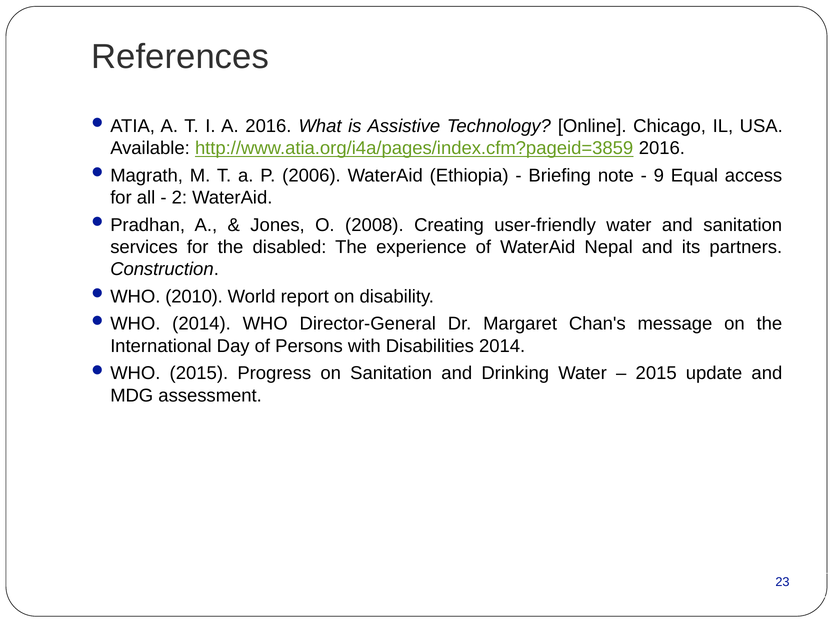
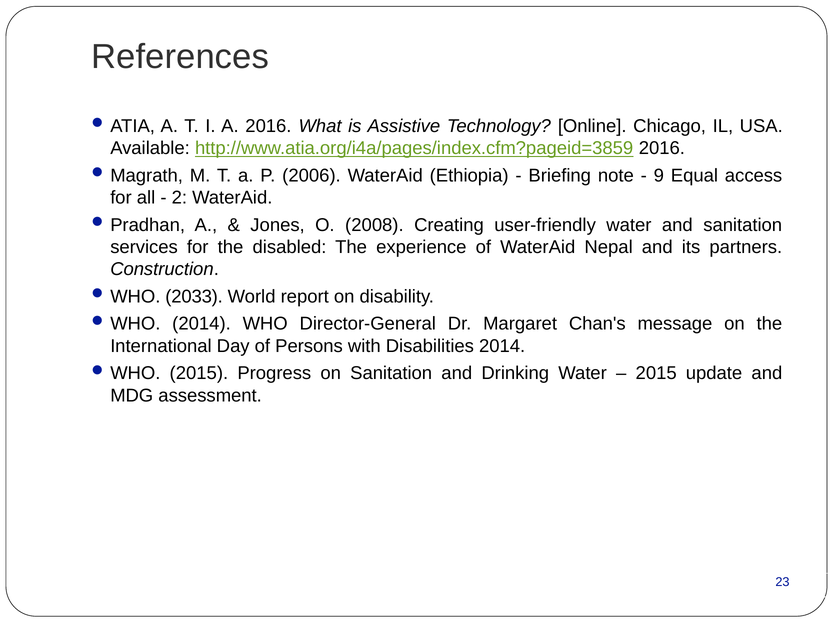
2010: 2010 -> 2033 (194, 296)
